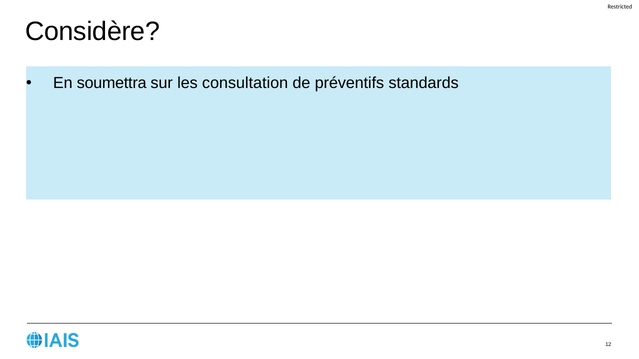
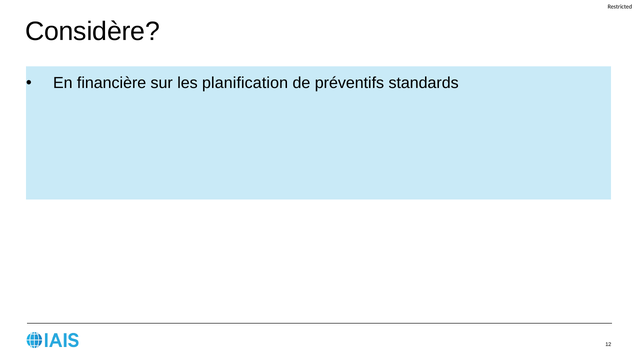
soumettra: soumettra -> financière (112, 83)
consultation: consultation -> planification (245, 83)
